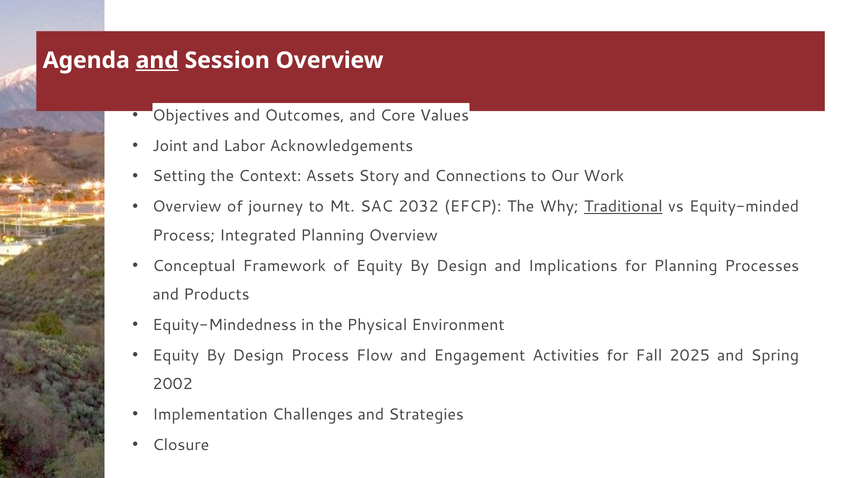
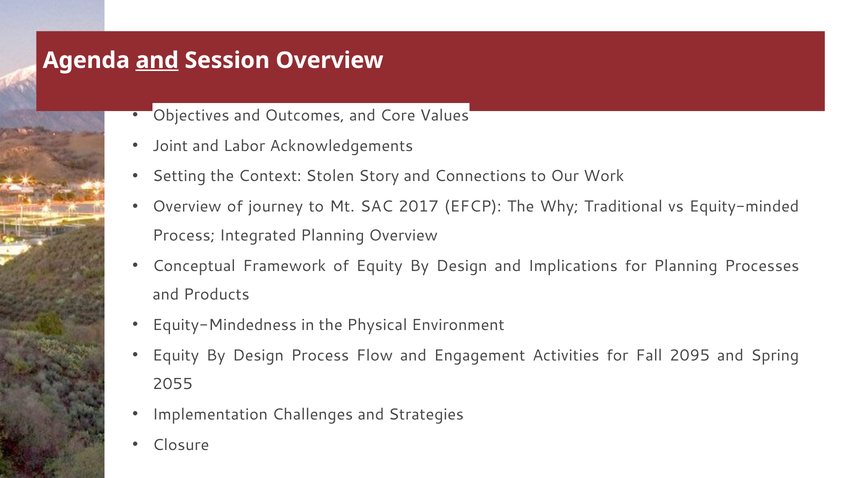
Assets: Assets -> Stolen (330, 176)
2032: 2032 -> 2017 (418, 207)
Traditional underline: present -> none (623, 207)
2025: 2025 -> 2095 (690, 356)
2002: 2002 -> 2055 (173, 384)
